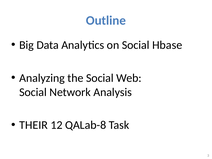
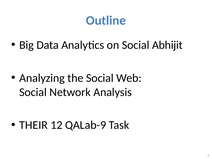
Hbase: Hbase -> Abhijit (167, 45)
QALab-8: QALab-8 -> QALab-9 (86, 125)
